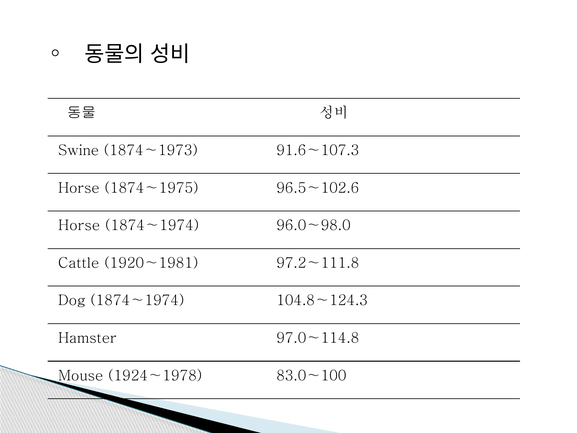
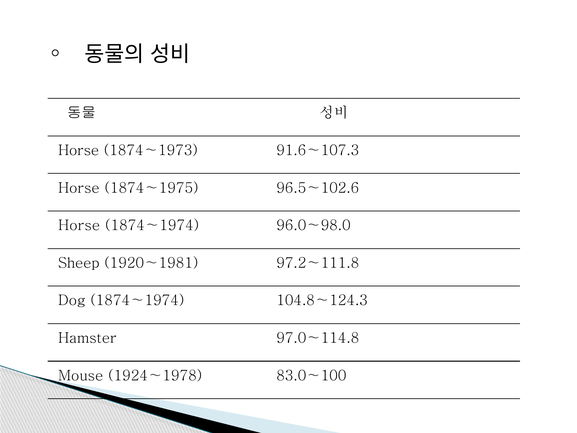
Swine: Swine -> Horse (79, 150)
Cattle: Cattle -> Sheep (79, 263)
